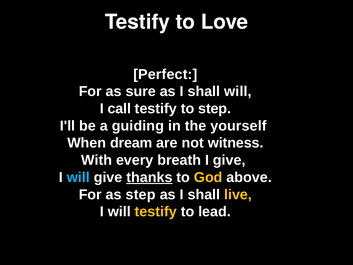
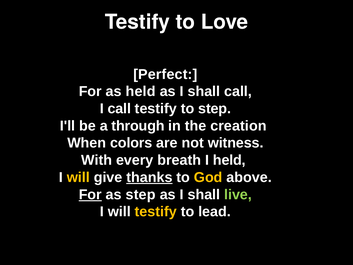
as sure: sure -> held (141, 91)
shall will: will -> call (238, 91)
guiding: guiding -> through (138, 126)
yourself: yourself -> creation (238, 126)
dream: dream -> colors (131, 143)
I give: give -> held (229, 160)
will colour: light blue -> yellow (78, 177)
For underline: none -> present (90, 194)
live colour: yellow -> light green (238, 194)
